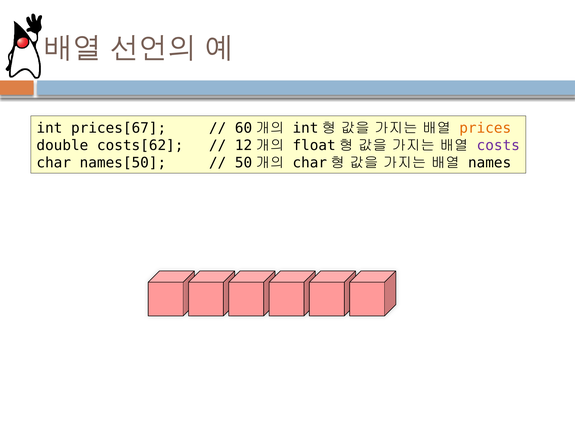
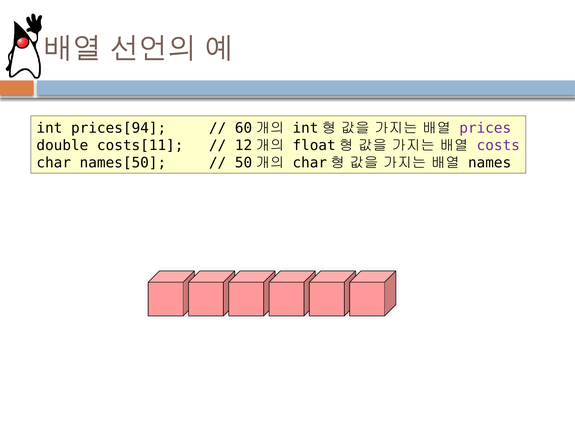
prices[67: prices[67 -> prices[94 (119, 128)
prices colour: orange -> purple (485, 128)
costs[62: costs[62 -> costs[11 (140, 146)
